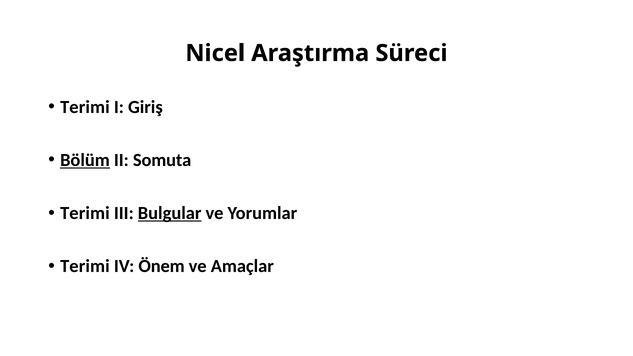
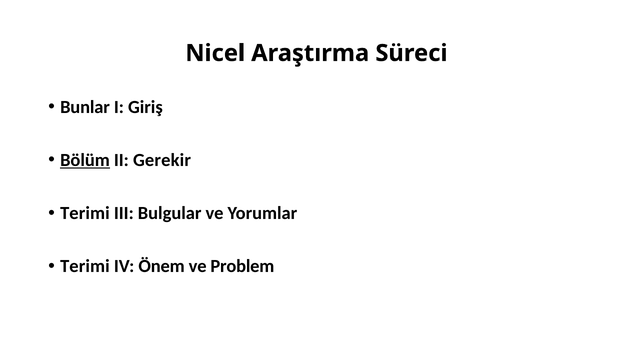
Terimi: Terimi -> Bunlar (85, 107)
Somuta: Somuta -> Gerekir (162, 160)
Bulgular underline: present -> none (170, 213)
Amaçlar: Amaçlar -> Problem (242, 266)
